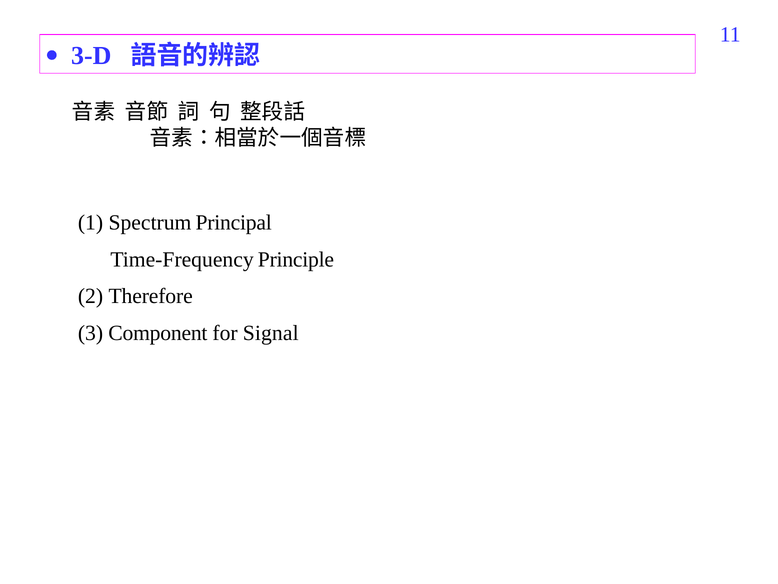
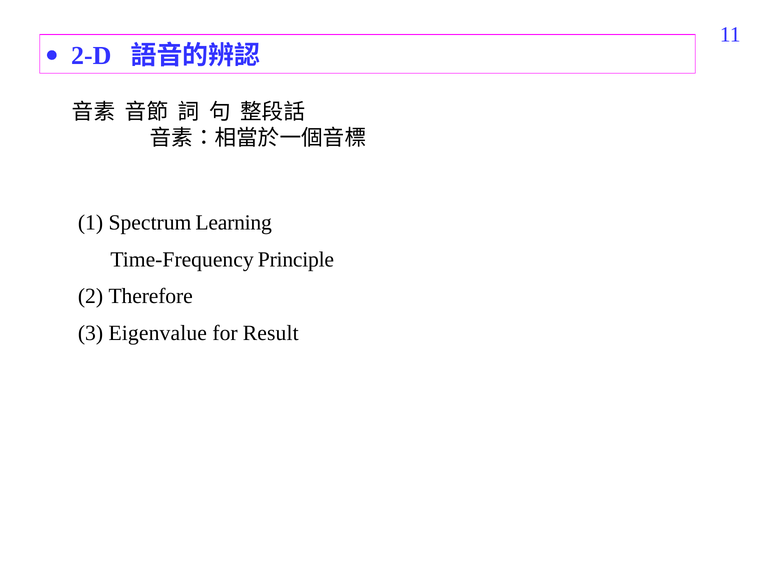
3-D: 3-D -> 2-D (91, 56)
Principal: Principal -> Learning (234, 222)
Component: Component -> Eigenvalue (158, 333)
Signal: Signal -> Result (271, 333)
